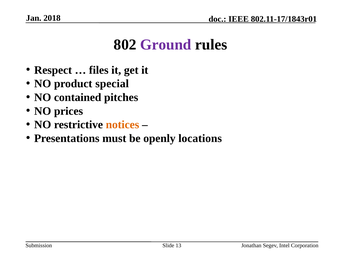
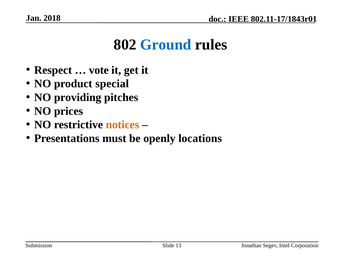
Ground colour: purple -> blue (166, 45)
files: files -> vote (99, 70)
contained: contained -> providing (78, 97)
